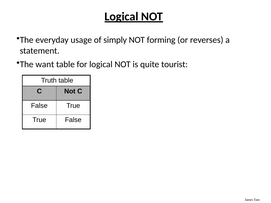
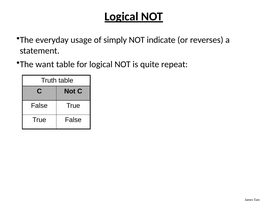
forming: forming -> indicate (161, 40)
tourist: tourist -> repeat (174, 64)
